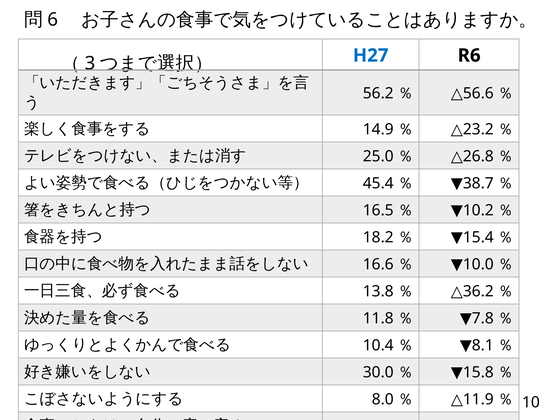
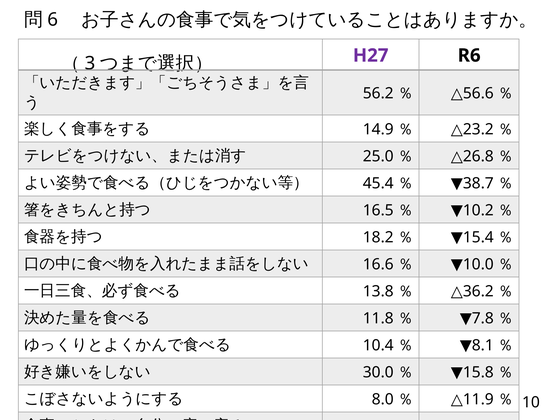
H27 colour: blue -> purple (371, 56)
